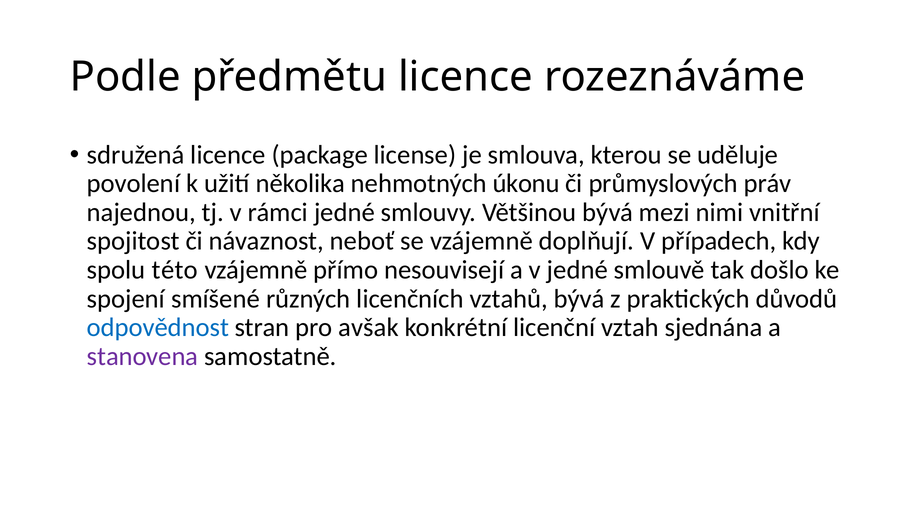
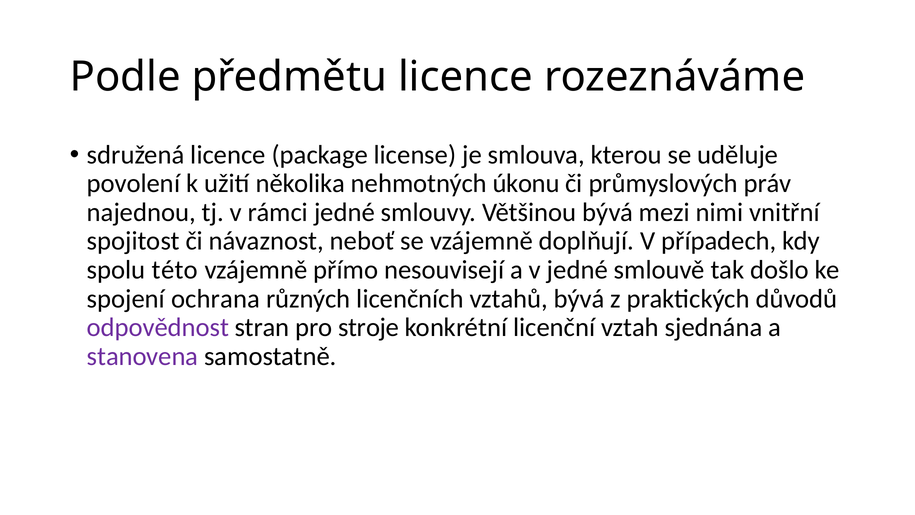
smíšené: smíšené -> ochrana (216, 299)
odpovědnost colour: blue -> purple (158, 327)
avšak: avšak -> stroje (369, 327)
